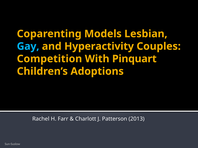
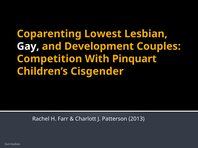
Models: Models -> Lowest (103, 34)
Gay colour: light blue -> white (28, 46)
Hyperactivity: Hyperactivity -> Development (99, 46)
Adoptions: Adoptions -> Cisgender (97, 72)
